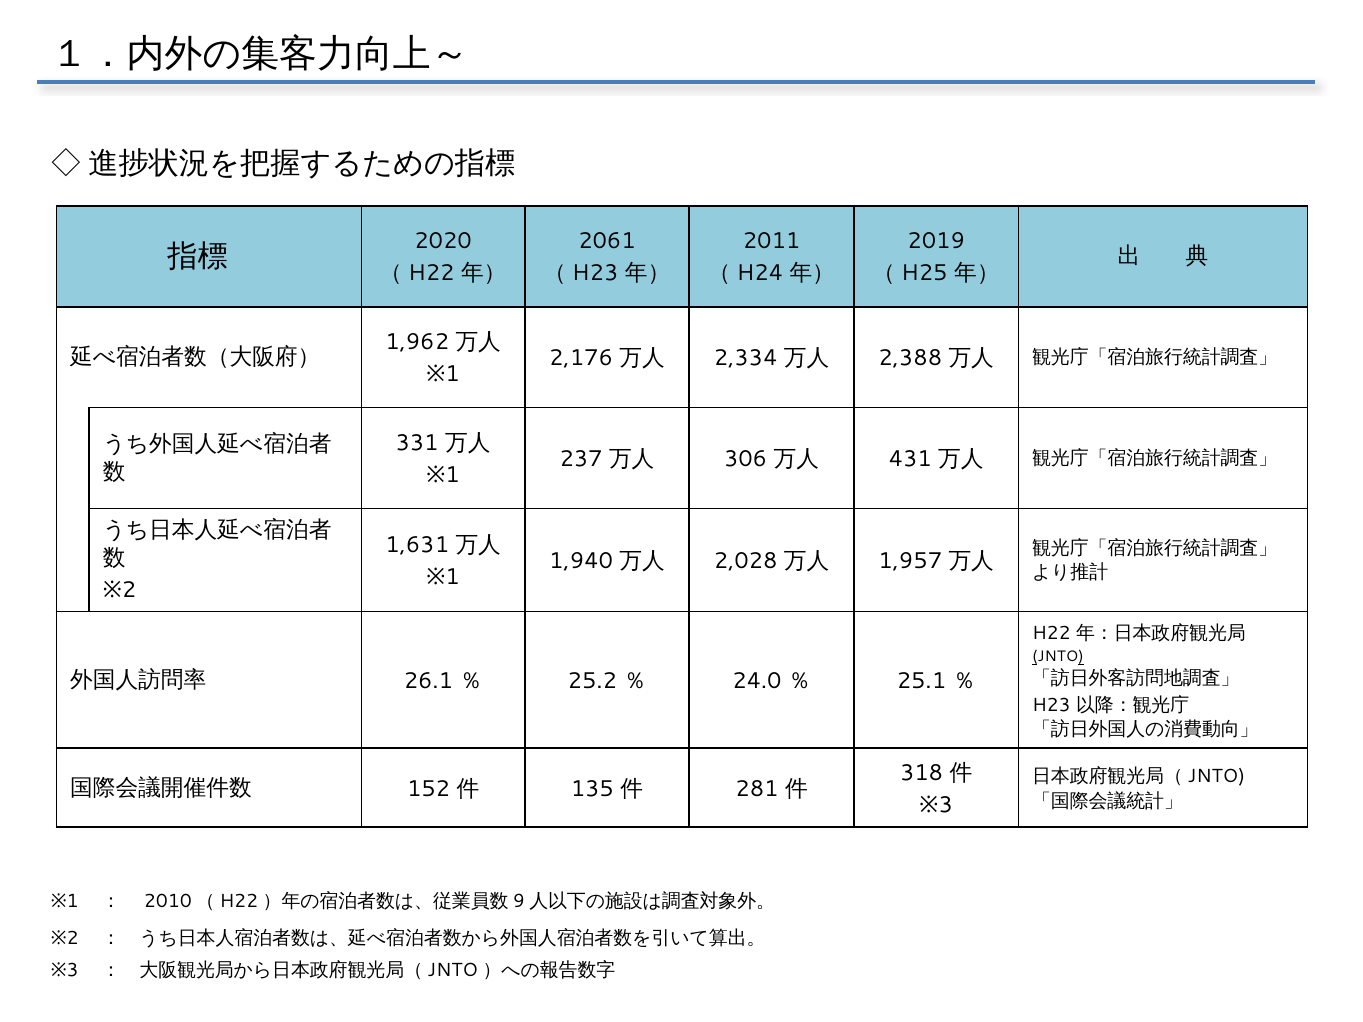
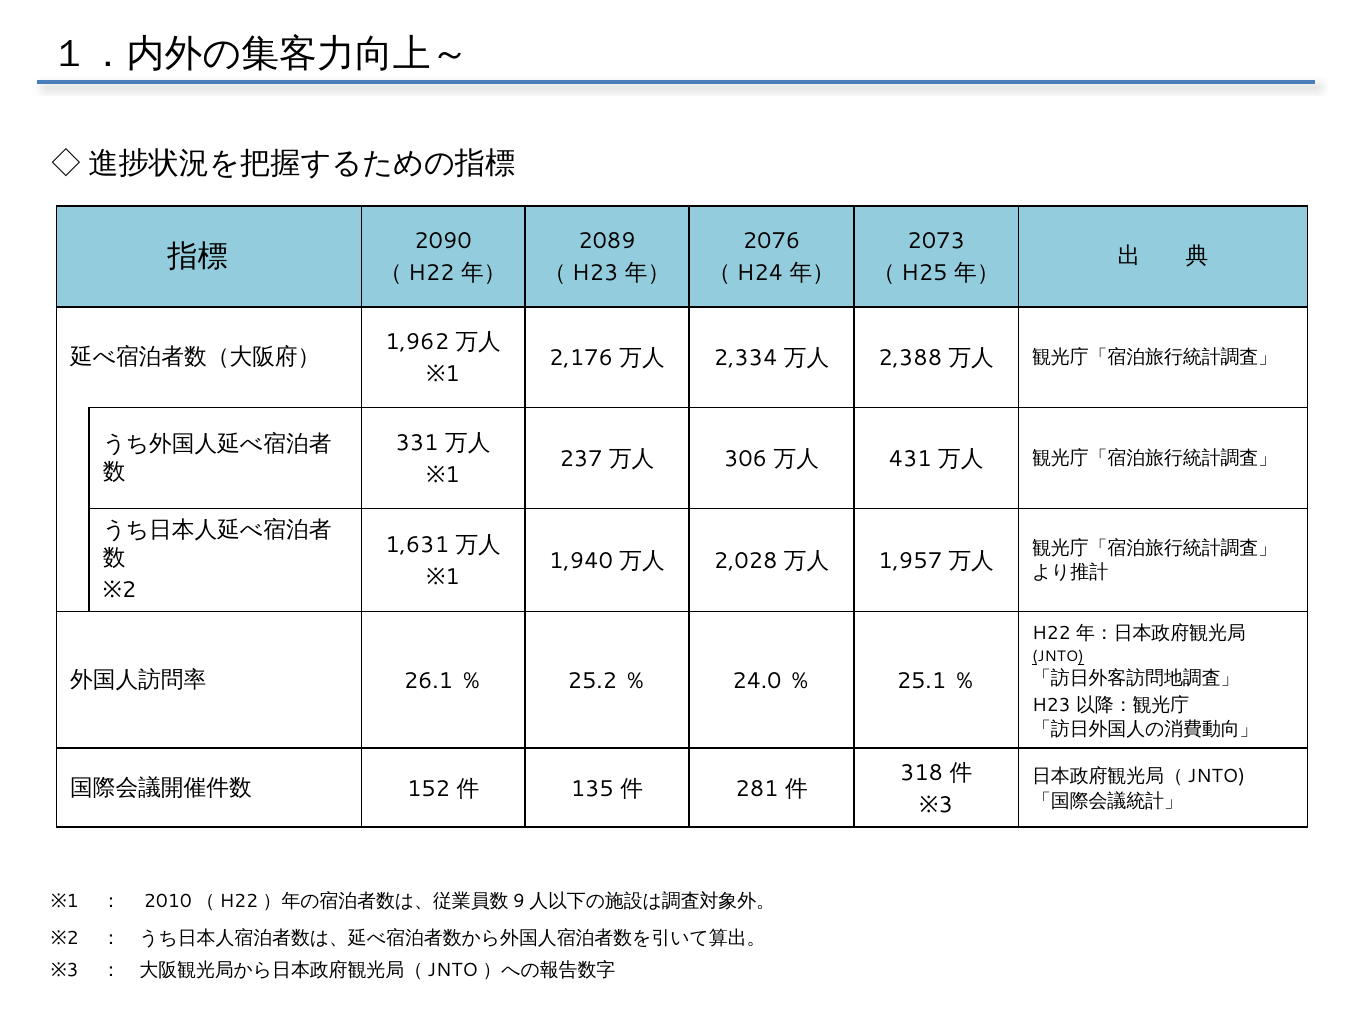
2020: 2020 -> 2090 (443, 241)
2061: 2061 -> 2089 (607, 241)
2011: 2011 -> 2076 (772, 241)
2019: 2019 -> 2073 (936, 241)
